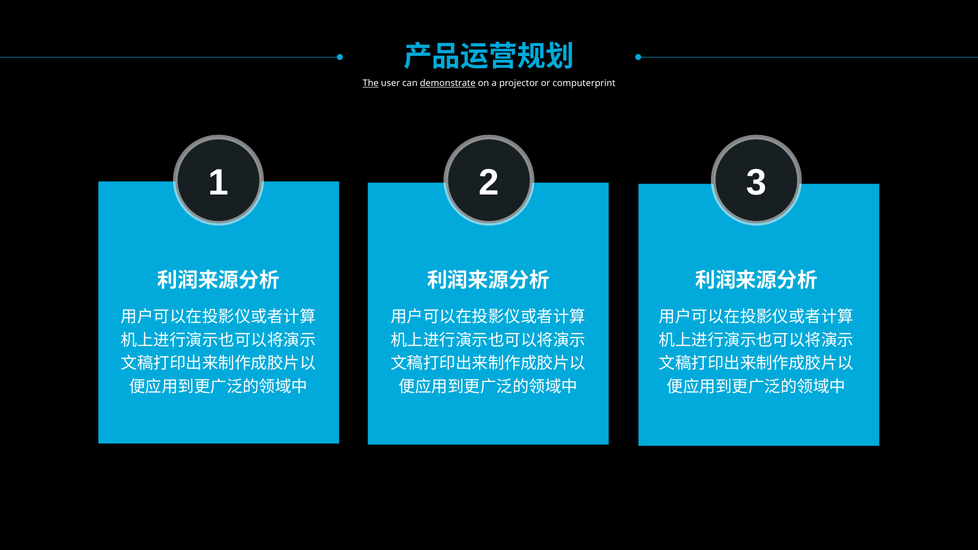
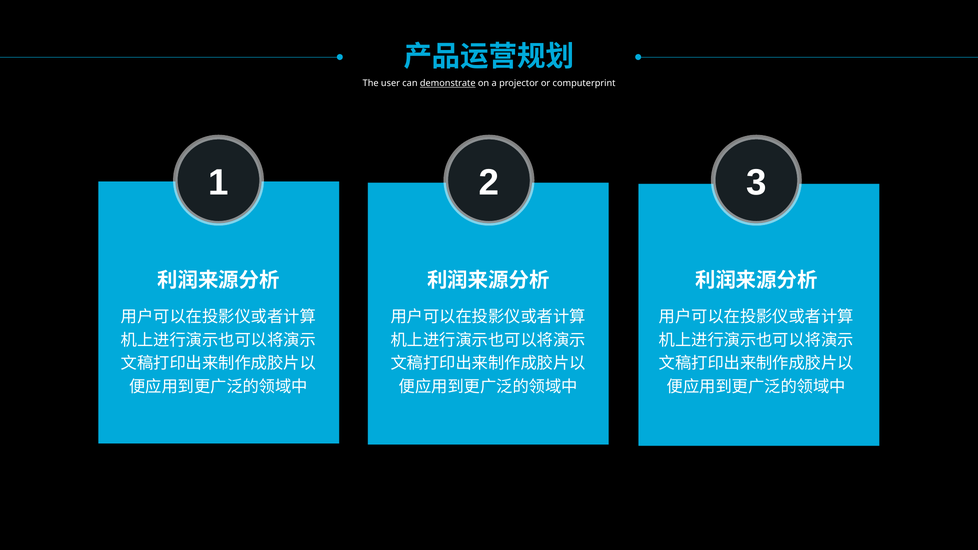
The underline: present -> none (371, 83)
